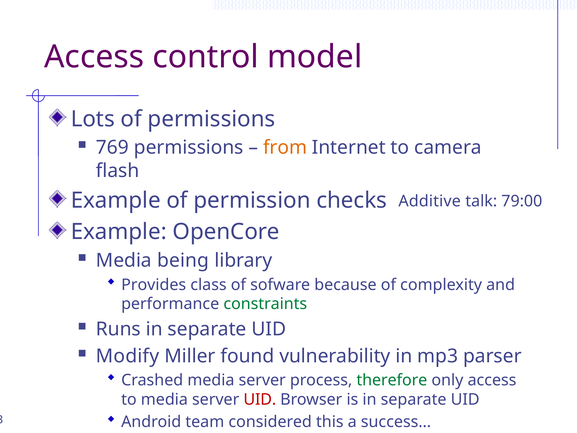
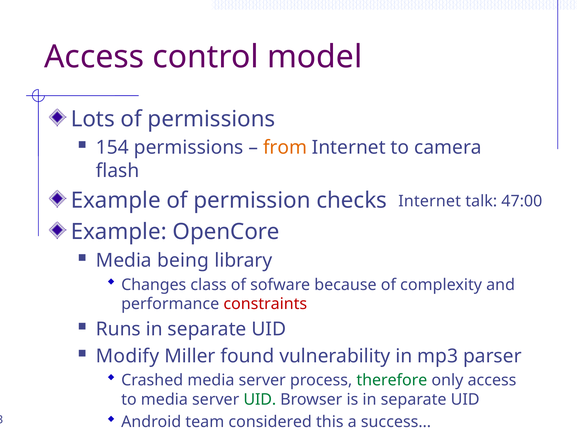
769: 769 -> 154 (112, 148)
Additive: Additive -> Internet (430, 201)
79:00: 79:00 -> 47:00 (522, 201)
Provides: Provides -> Changes (154, 285)
constraints colour: green -> red (265, 304)
UID colour: red -> green (260, 399)
